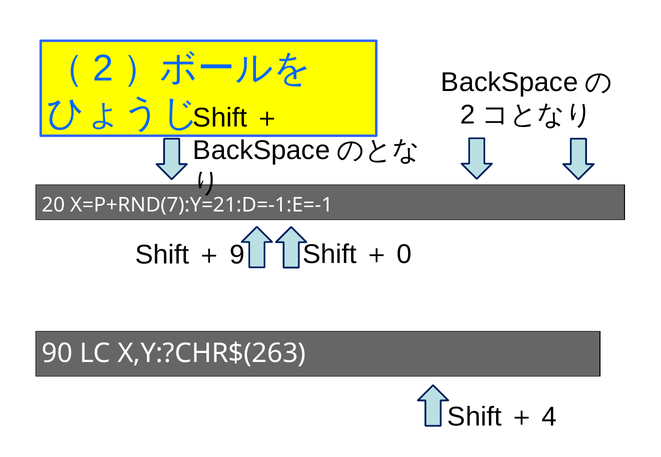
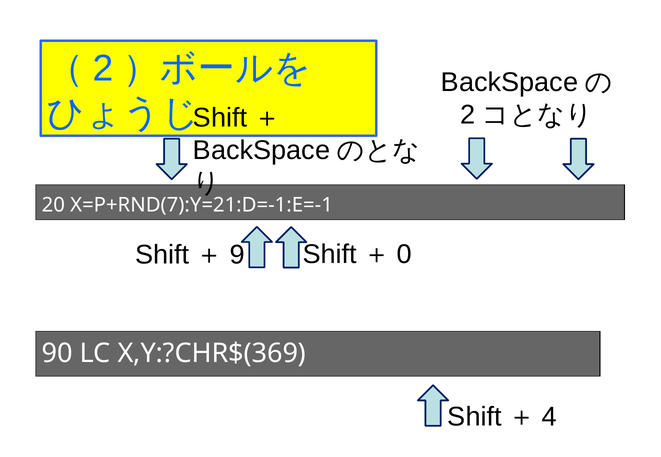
X,Y:?CHR$(263: X,Y:?CHR$(263 -> X,Y:?CHR$(369 (212, 354)
